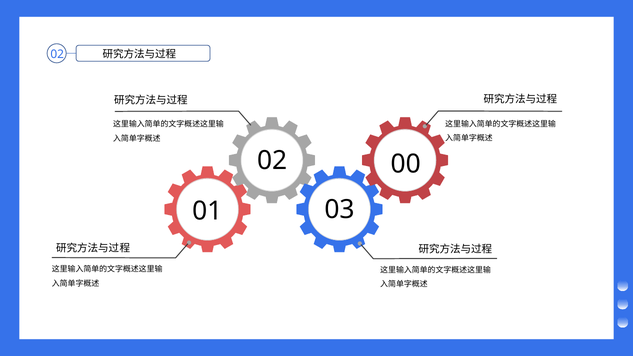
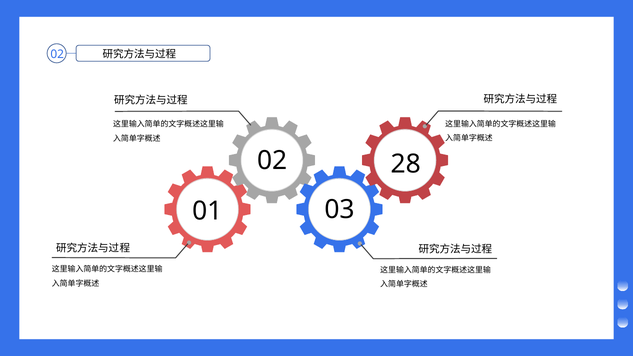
00: 00 -> 28 (406, 164)
